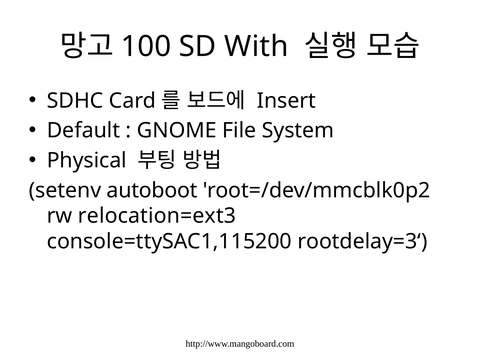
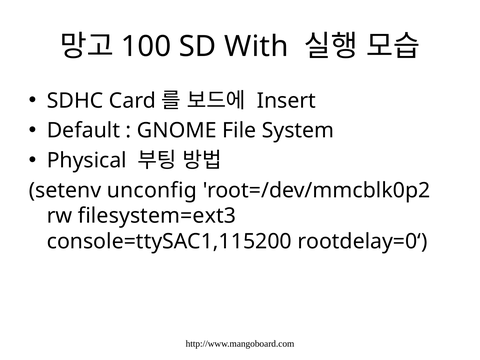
autoboot: autoboot -> unconfig (152, 190)
relocation=ext3: relocation=ext3 -> filesystem=ext3 (157, 216)
rootdelay=3‘: rootdelay=3‘ -> rootdelay=0‘ (362, 242)
